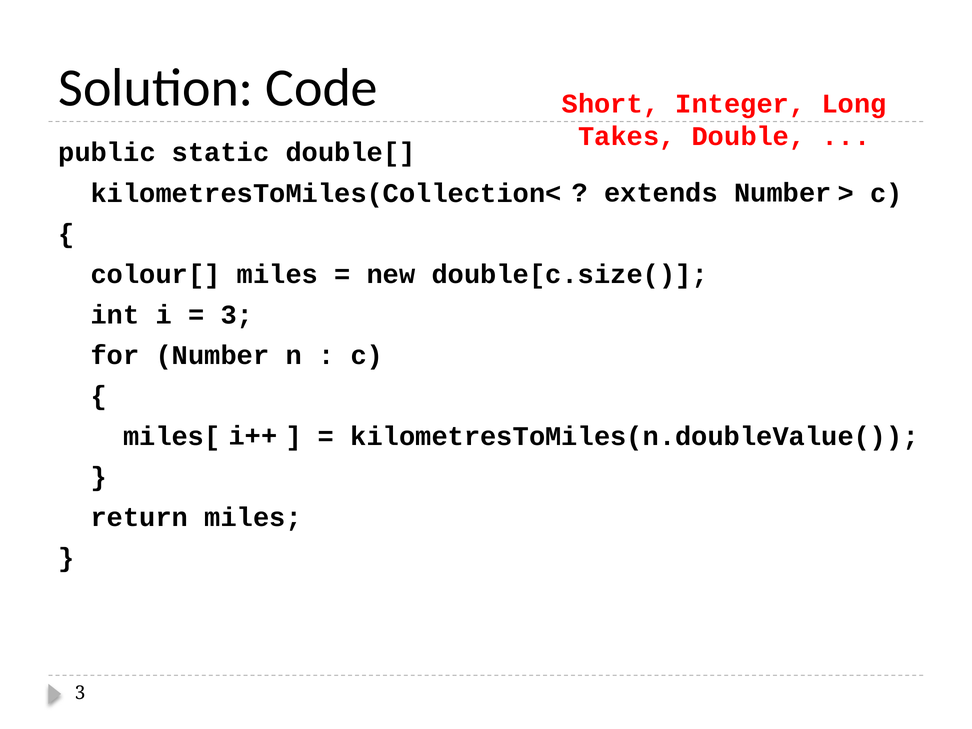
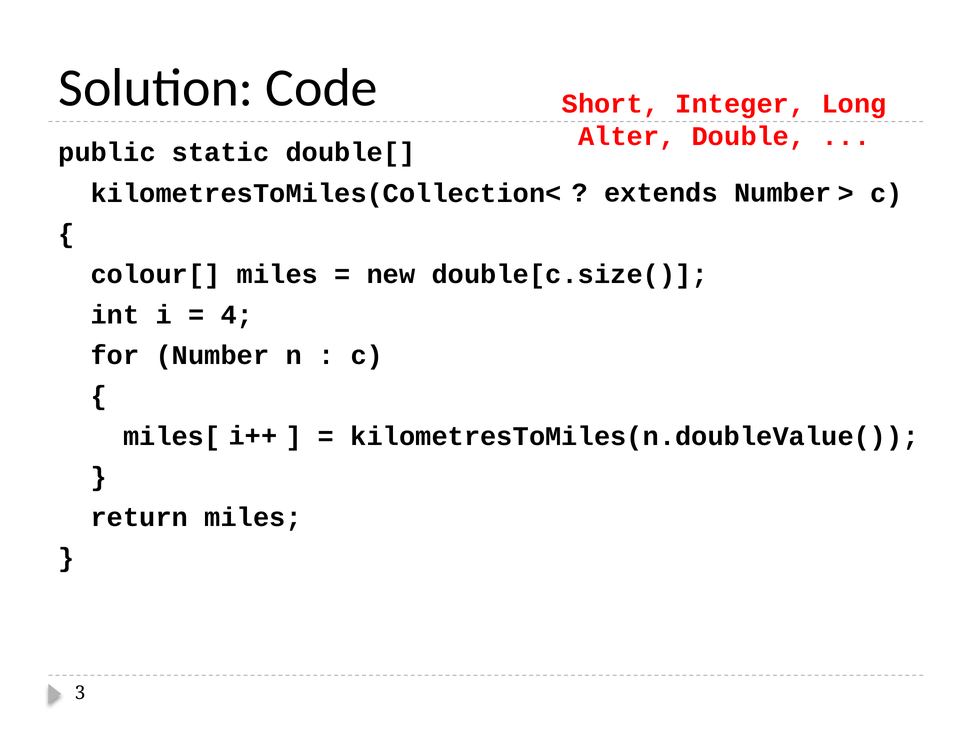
Takes: Takes -> Alter (627, 136)
3: 3 -> 4 (237, 315)
